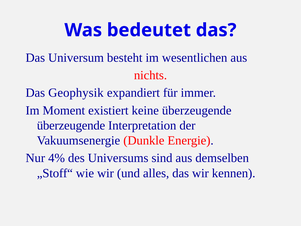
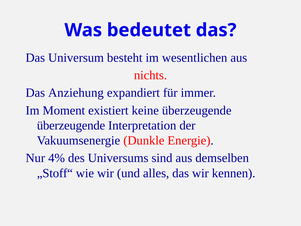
Geophysik: Geophysik -> Anziehung (76, 93)
